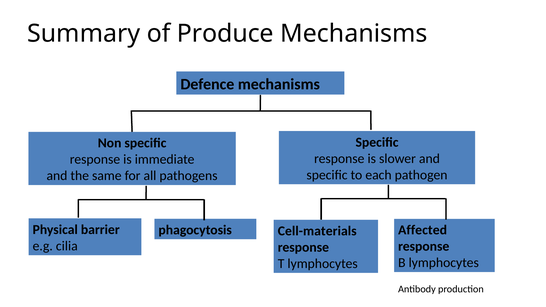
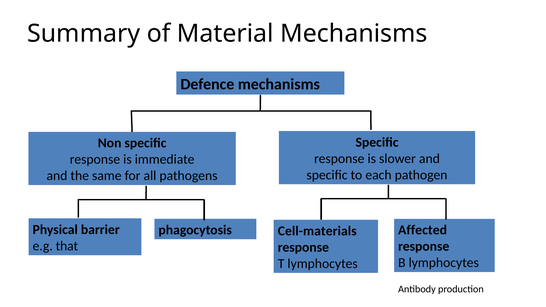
Produce: Produce -> Material (225, 33)
cilia: cilia -> that (67, 246)
